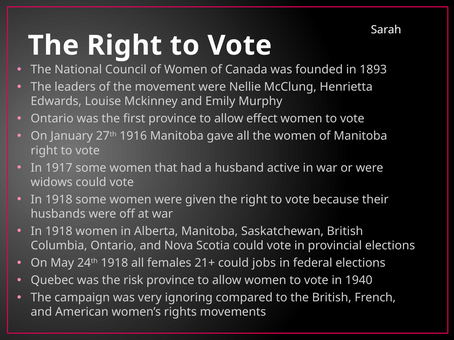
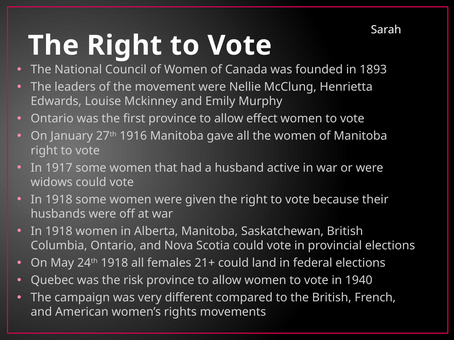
jobs: jobs -> land (264, 263)
ignoring: ignoring -> different (189, 298)
